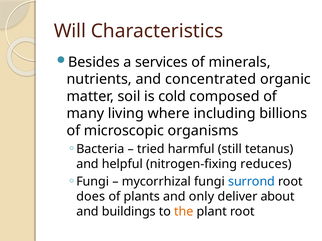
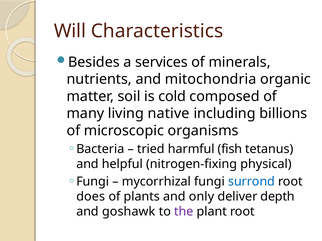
concentrated: concentrated -> mitochondria (211, 79)
where: where -> native (169, 114)
still: still -> fish (230, 149)
reduces: reduces -> physical (266, 164)
about: about -> depth (278, 197)
buildings: buildings -> goshawk (129, 212)
the colour: orange -> purple (184, 212)
